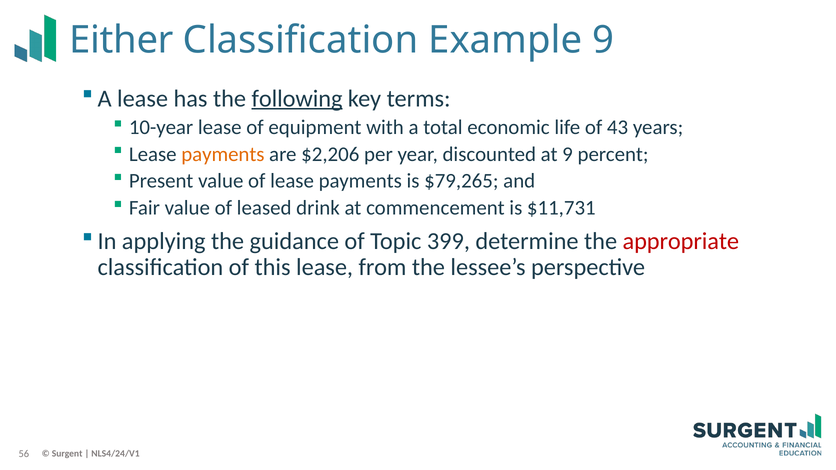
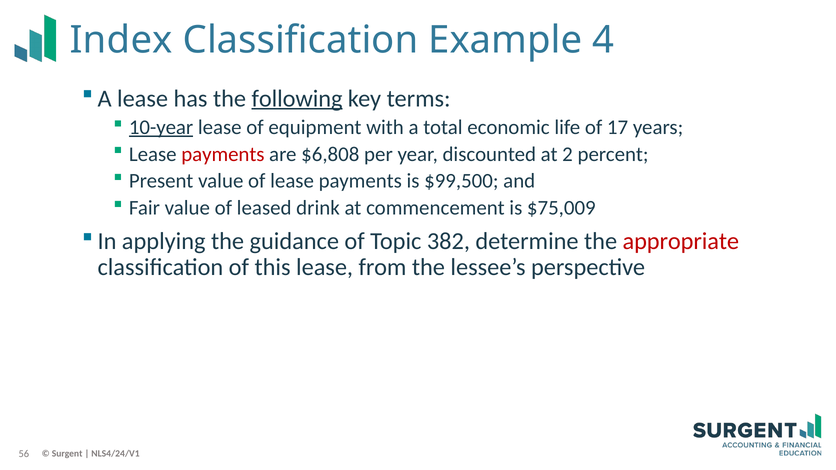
Either: Either -> Index (121, 40)
Example 9: 9 -> 4 (603, 40)
10-year underline: none -> present (161, 127)
43: 43 -> 17 (618, 127)
payments colour: orange -> red (223, 154)
$2,206: $2,206 -> $6,808 (330, 154)
at 9: 9 -> 2 (568, 154)
$79,265: $79,265 -> $99,500 (461, 181)
$11,731: $11,731 -> $75,009 (561, 208)
399: 399 -> 382 (448, 241)
